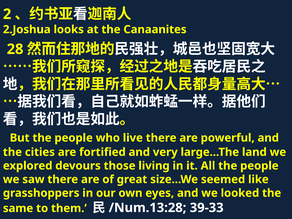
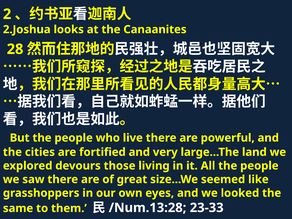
39-33: 39-33 -> 23-33 (207, 208)
